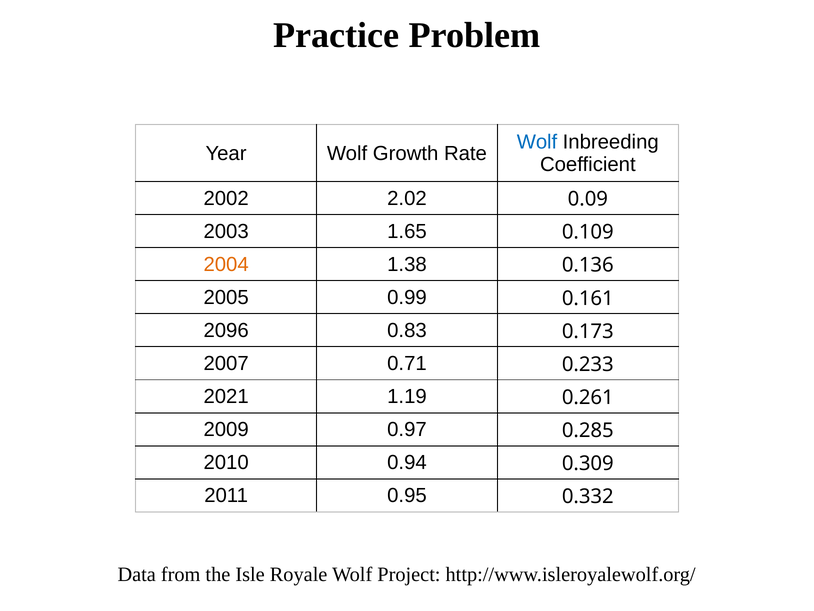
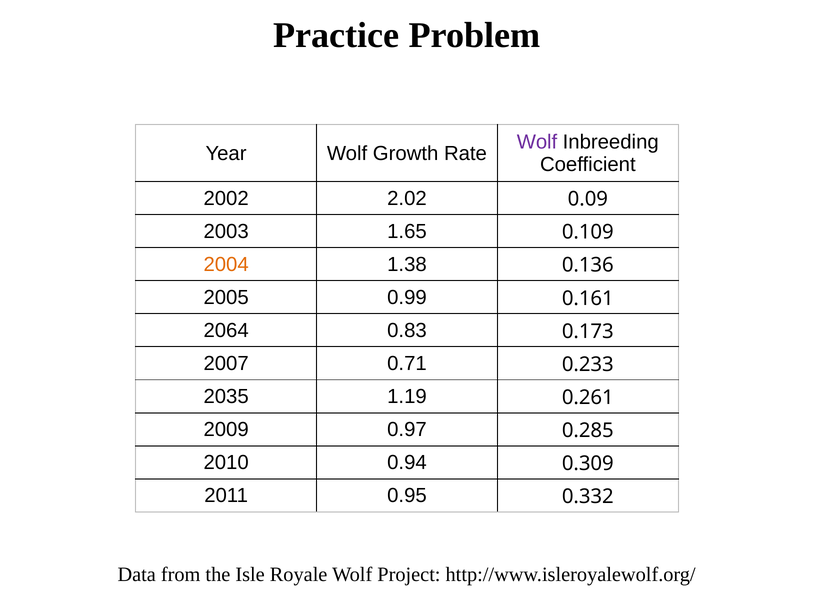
Wolf colour: blue -> purple (537, 142)
2096: 2096 -> 2064 (226, 330)
2021: 2021 -> 2035 (226, 396)
